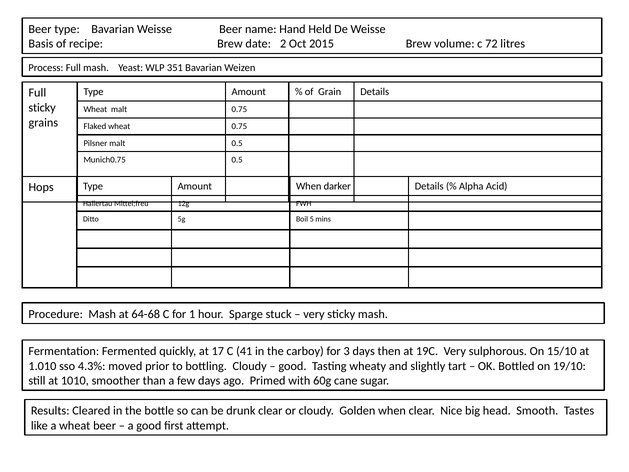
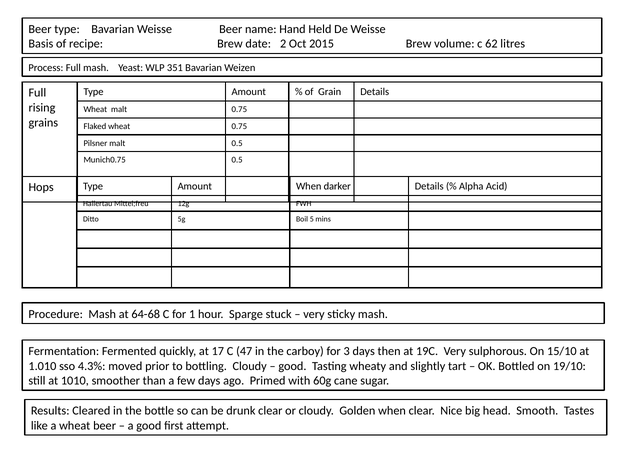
72: 72 -> 62 (491, 44)
sticky: sticky -> rising (42, 108)
41: 41 -> 47 (244, 351)
